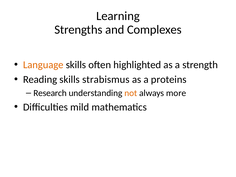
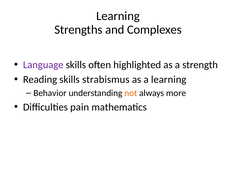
Language colour: orange -> purple (43, 65)
a proteins: proteins -> learning (169, 80)
Research: Research -> Behavior (50, 93)
mild: mild -> pain (80, 107)
